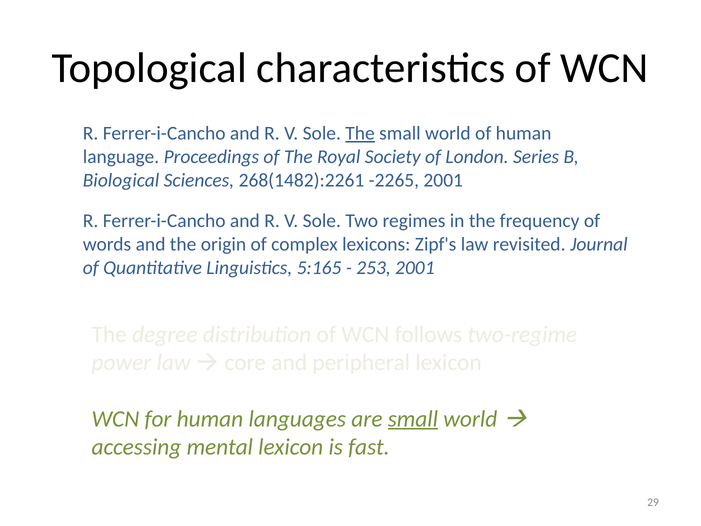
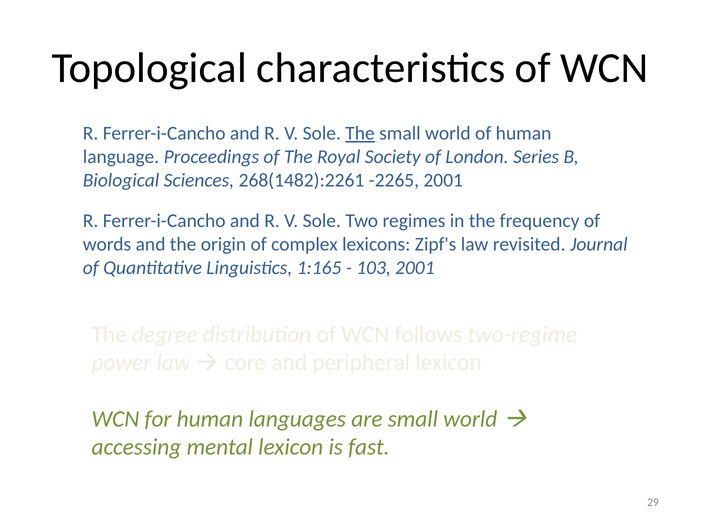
5:165: 5:165 -> 1:165 (319, 268)
253: 253 -> 103 (373, 268)
small underline: present -> none (413, 419)
